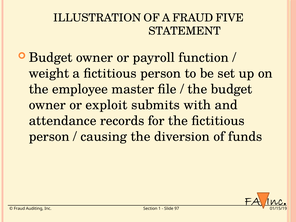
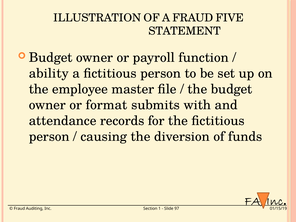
weight: weight -> ability (49, 73)
exploit: exploit -> format (107, 105)
